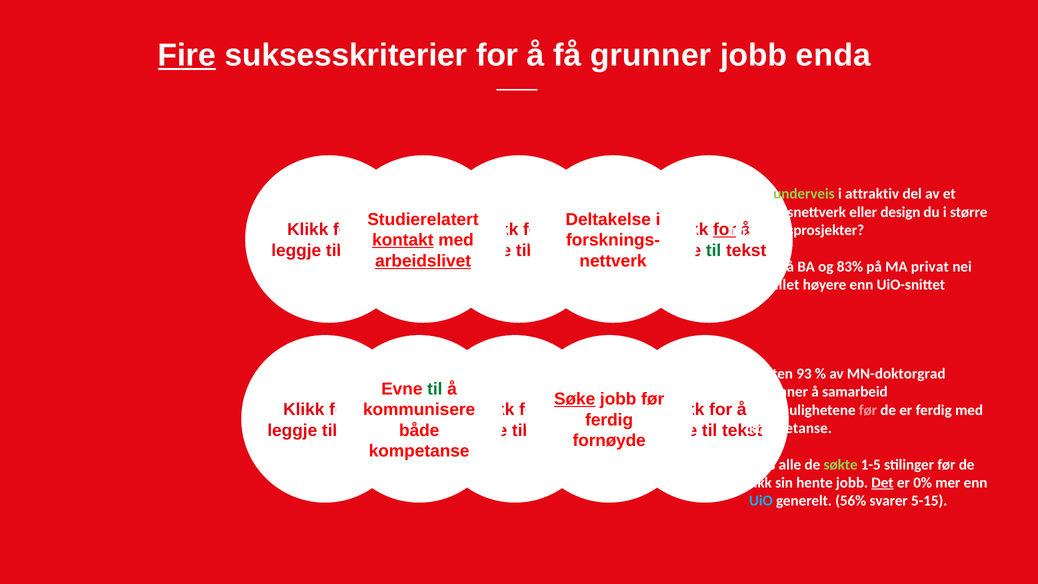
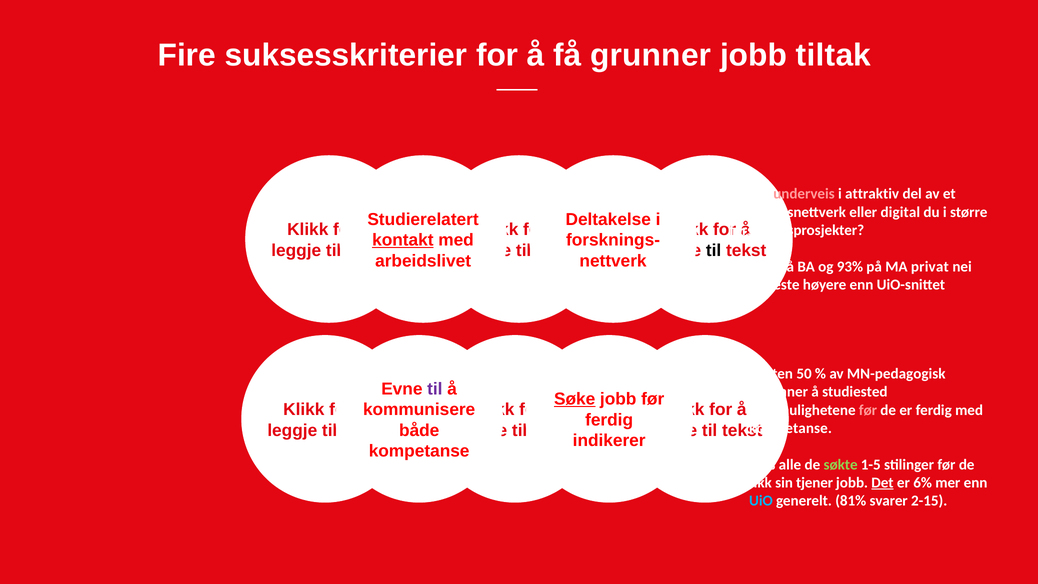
Fire underline: present -> none (187, 55)
enda: enda -> tiltak (833, 55)
underveis colour: light green -> pink (804, 194)
design: design -> digital (900, 212)
for underline: present -> none (725, 230)
til colour: green -> black (714, 251)
arbeidslivet underline: present -> none (423, 261)
83%: 83% -> 93% (850, 267)
rullet: rullet -> fleste (782, 285)
93: 93 -> 50 (804, 374)
MN-doktorgrad: MN-doktorgrad -> MN-pedagogisk (896, 374)
til colour: green -> purple (435, 389)
samarbeid: samarbeid -> studiested (855, 392)
fornøyde: fornøyde -> indikerer (609, 441)
hente: hente -> tjener (815, 483)
0%: 0% -> 6% (923, 483)
generelt 56%: 56% -> 81% (851, 501)
5-15: 5-15 -> 2-15 (929, 501)
